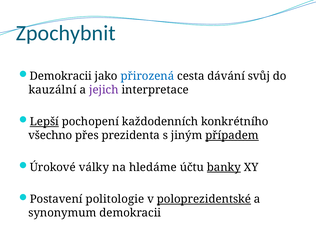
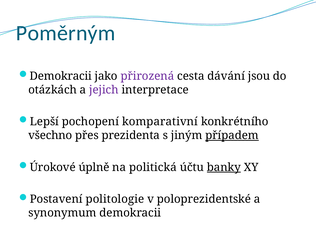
Zpochybnit: Zpochybnit -> Poměrným (66, 33)
přirozená colour: blue -> purple (147, 76)
svůj: svůj -> jsou (259, 76)
kauzální: kauzální -> otázkách (53, 90)
Lepší underline: present -> none (44, 122)
každodenních: každodenních -> komparativní (160, 122)
války: války -> úplně (94, 167)
hledáme: hledáme -> politická (153, 167)
poloprezidentské underline: present -> none (204, 199)
